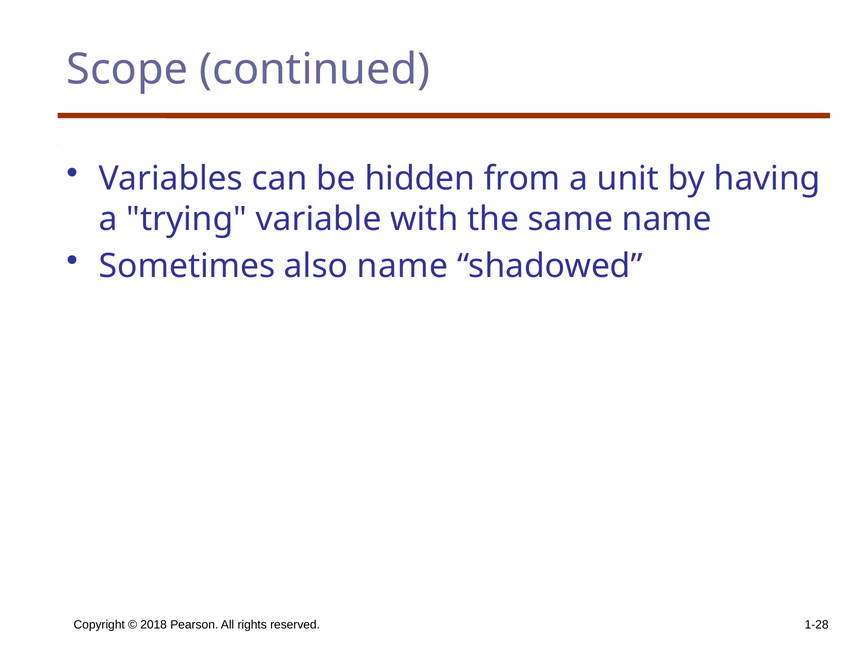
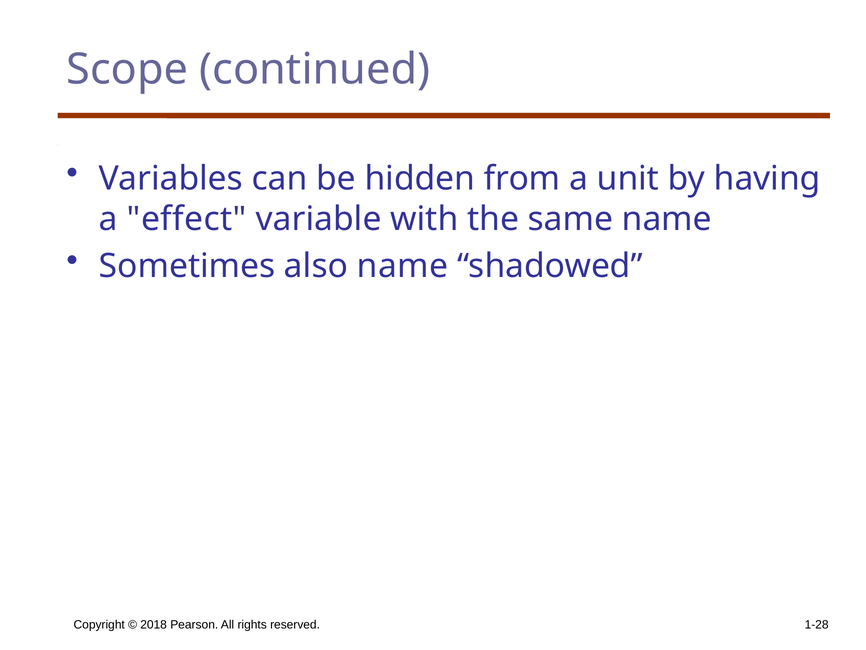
trying: trying -> effect (187, 219)
